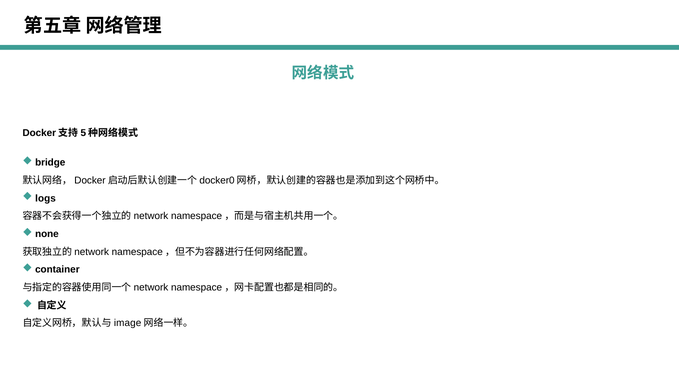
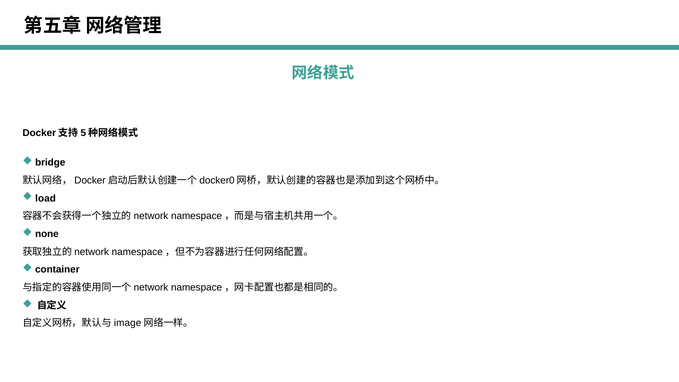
logs: logs -> load (46, 198)
